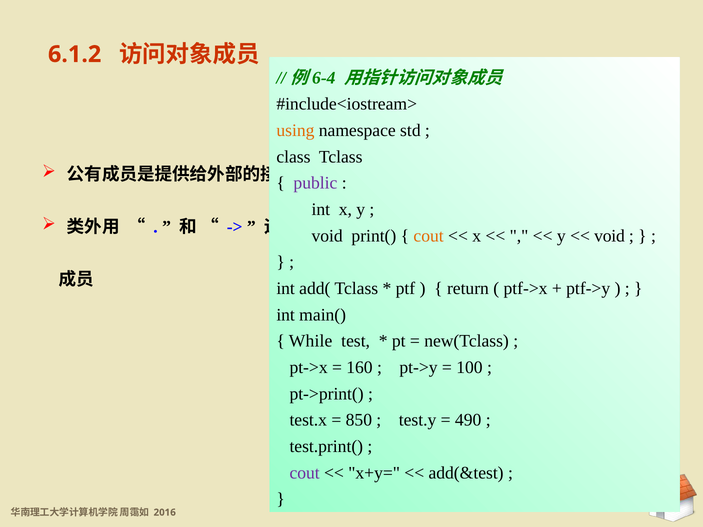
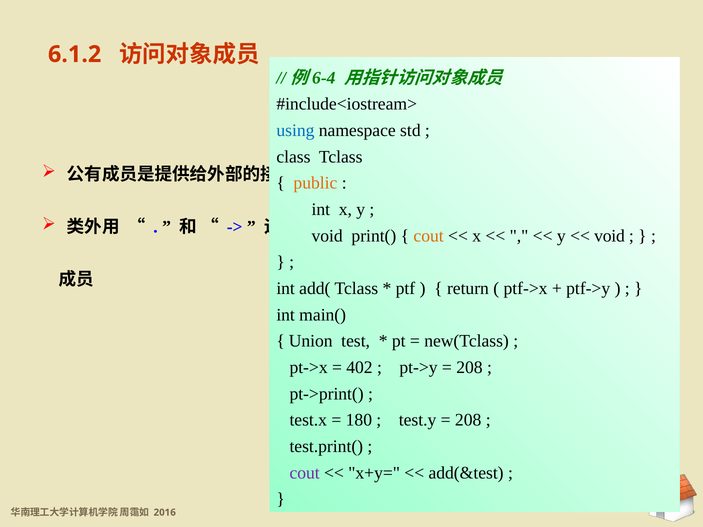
using colour: orange -> blue (295, 131)
public colour: purple -> orange (315, 183)
While: While -> Union (311, 341)
160: 160 -> 402 (359, 368)
100: 100 -> 208 (469, 368)
850: 850 -> 180 (359, 420)
490: 490 -> 208 (468, 420)
